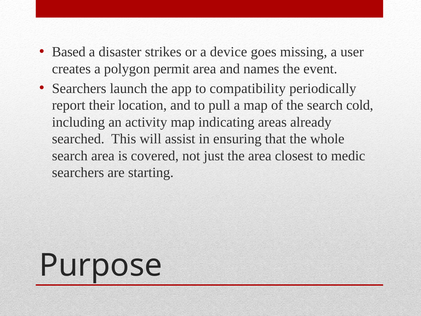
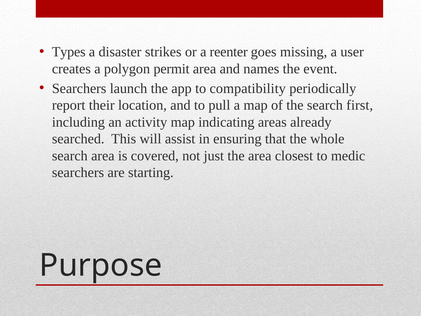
Based: Based -> Types (69, 52)
device: device -> reenter (229, 52)
cold: cold -> first (360, 105)
